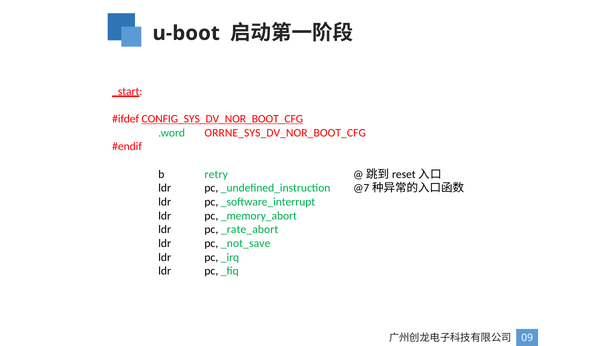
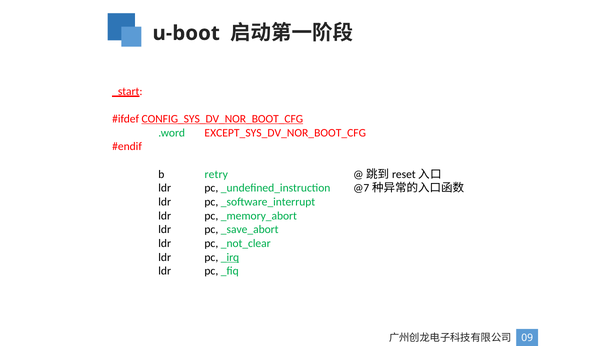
ORRNE_SYS_DV_NOR_BOOT_CFG: ORRNE_SYS_DV_NOR_BOOT_CFG -> EXCEPT_SYS_DV_NOR_BOOT_CFG (285, 133)
_rate_abort: _rate_abort -> _save_abort (250, 230)
_not_save: _not_save -> _not_clear (246, 243)
_irq underline: none -> present (230, 257)
